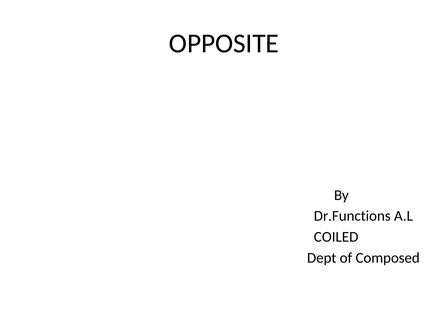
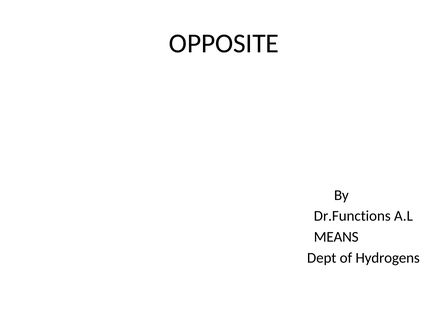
COILED: COILED -> MEANS (336, 237)
Composed: Composed -> Hydrogens (388, 258)
